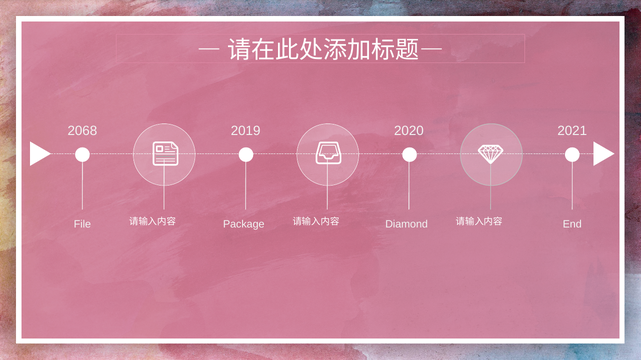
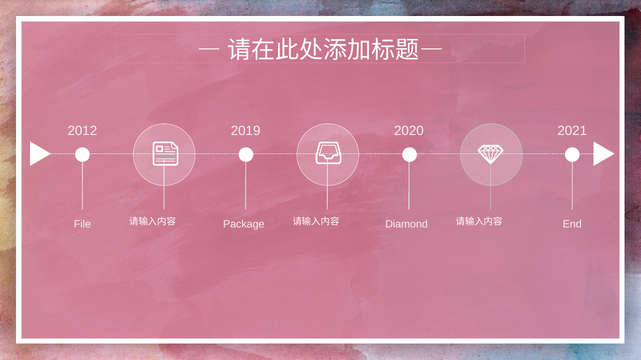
2068: 2068 -> 2012 (82, 131)
